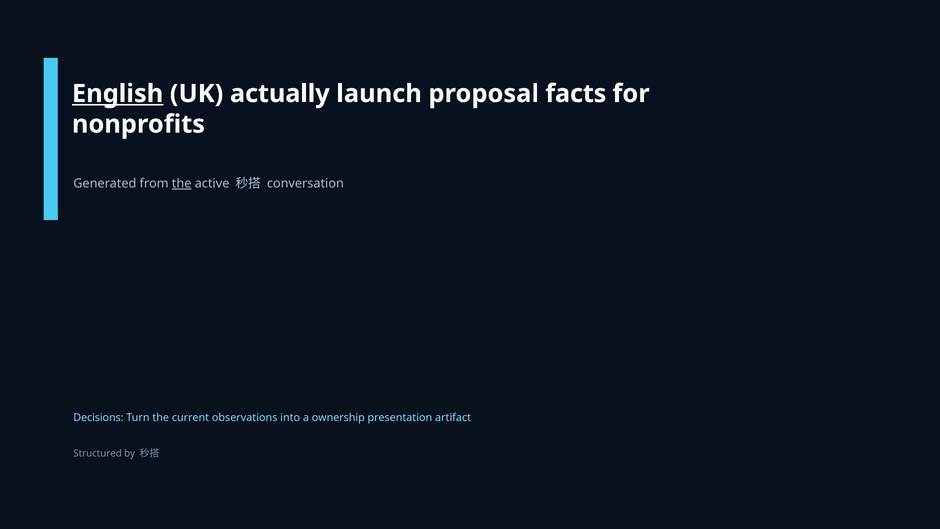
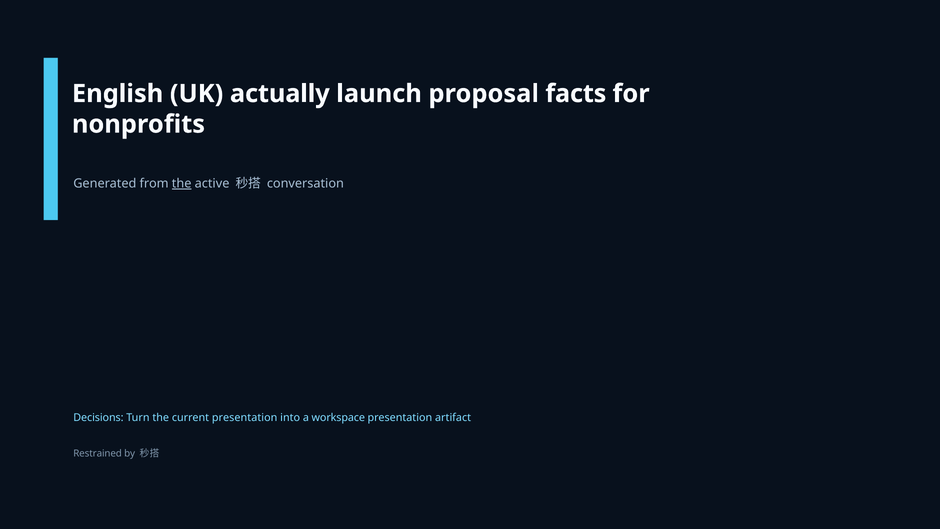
English underline: present -> none (118, 94)
current observations: observations -> presentation (245, 417)
ownership: ownership -> workspace (338, 417)
Structured: Structured -> Restrained (98, 453)
